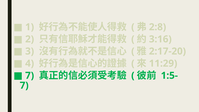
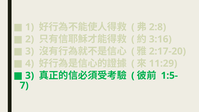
7: 7 -> 3 (30, 76)
